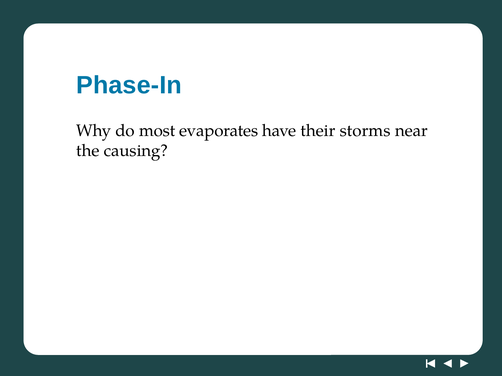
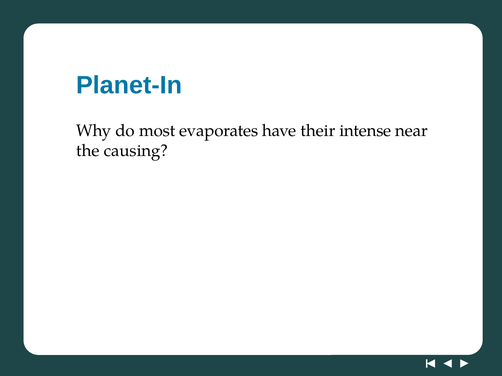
Phase-In: Phase-In -> Planet-In (129, 85)
storms: storms -> intense (365, 131)
